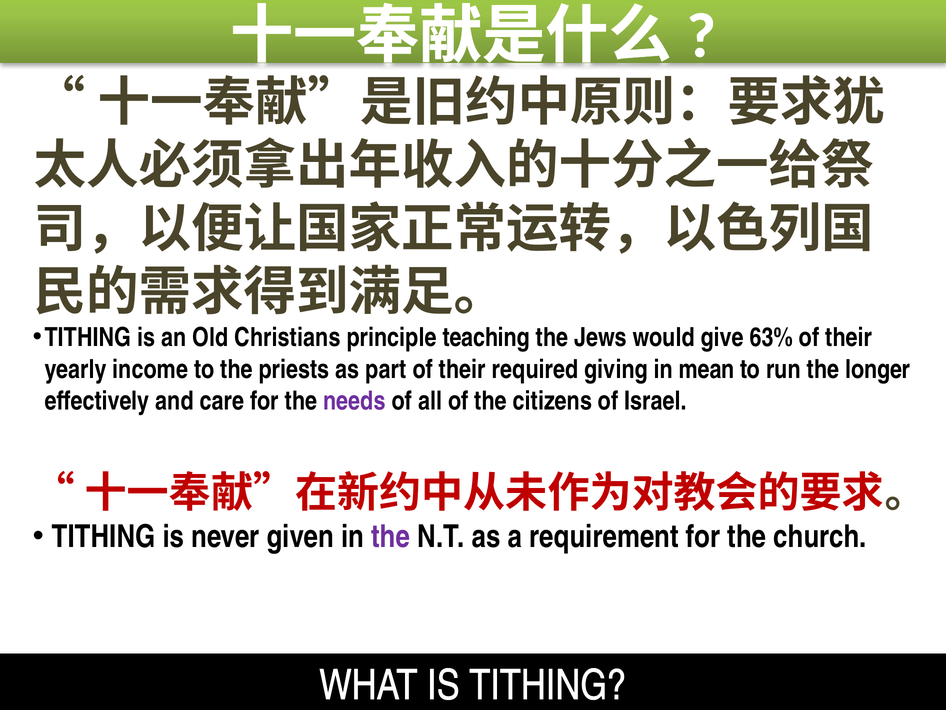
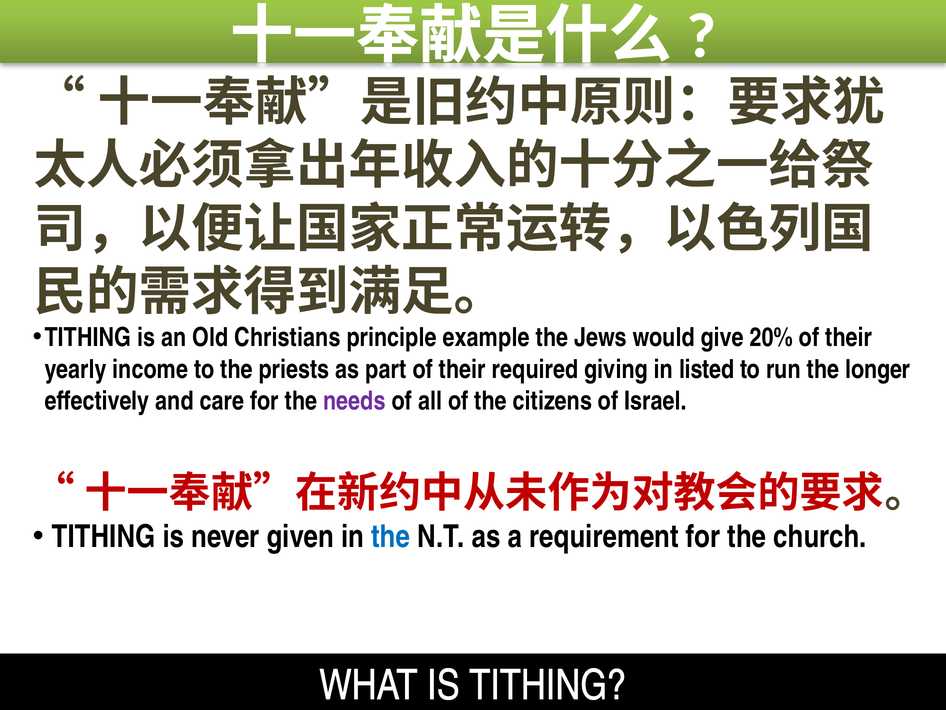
teaching: teaching -> example (486, 338)
63%: 63% -> 20% (771, 338)
mean: mean -> listed (707, 369)
the colour: purple -> blue (391, 537)
